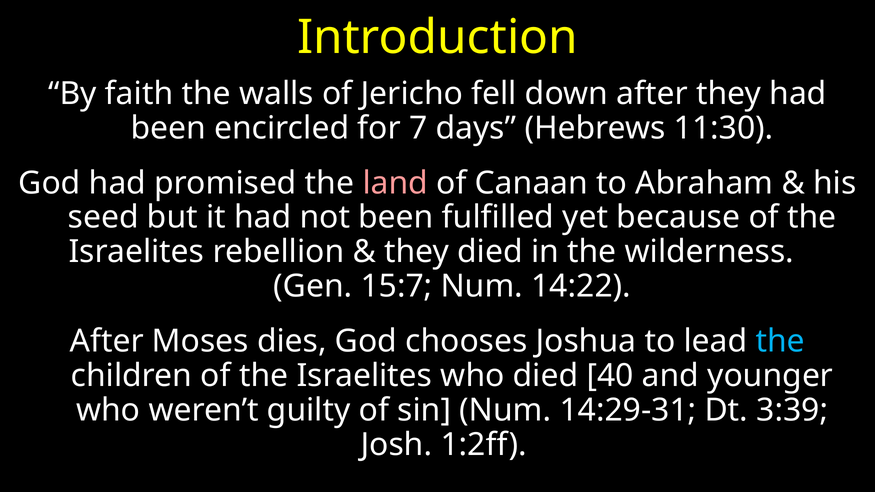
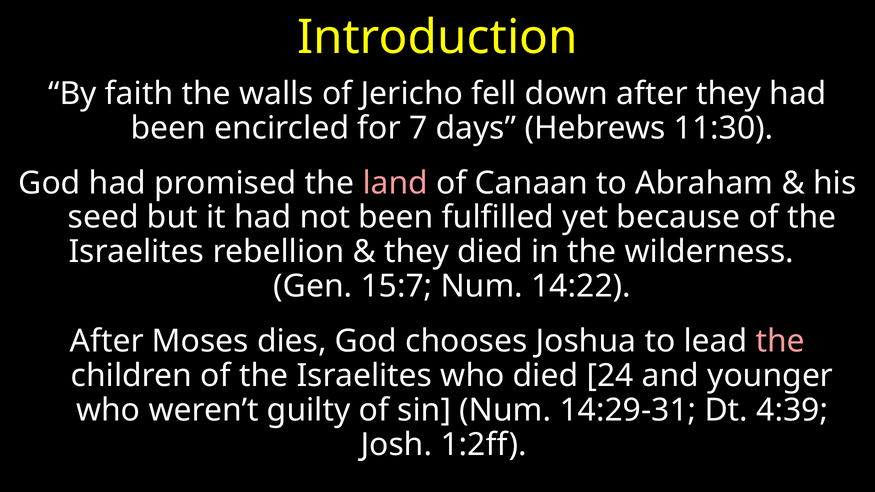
the colour: light blue -> pink (780, 341)
40: 40 -> 24 (610, 376)
3:39: 3:39 -> 4:39 (792, 410)
